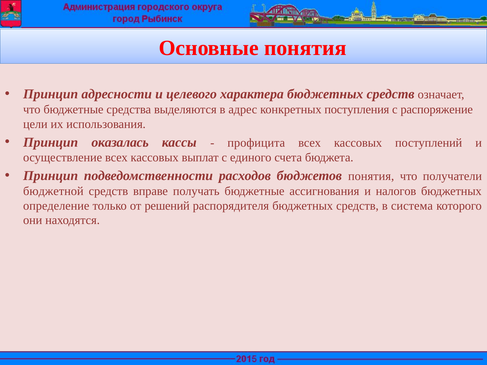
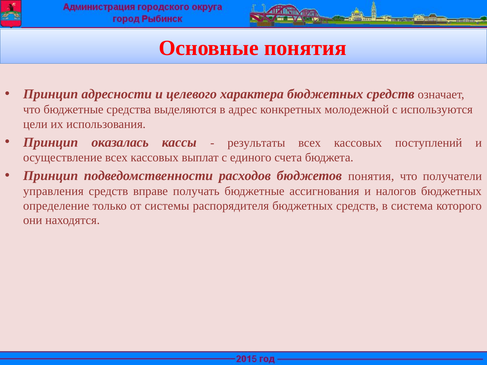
поступления: поступления -> молодежной (357, 110)
распоряжение: распоряжение -> используются (437, 110)
профицита: профицита -> результаты (256, 143)
бюджетной: бюджетной -> управления (53, 191)
решений: решений -> системы (167, 206)
